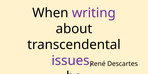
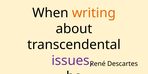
writing colour: purple -> orange (94, 13)
